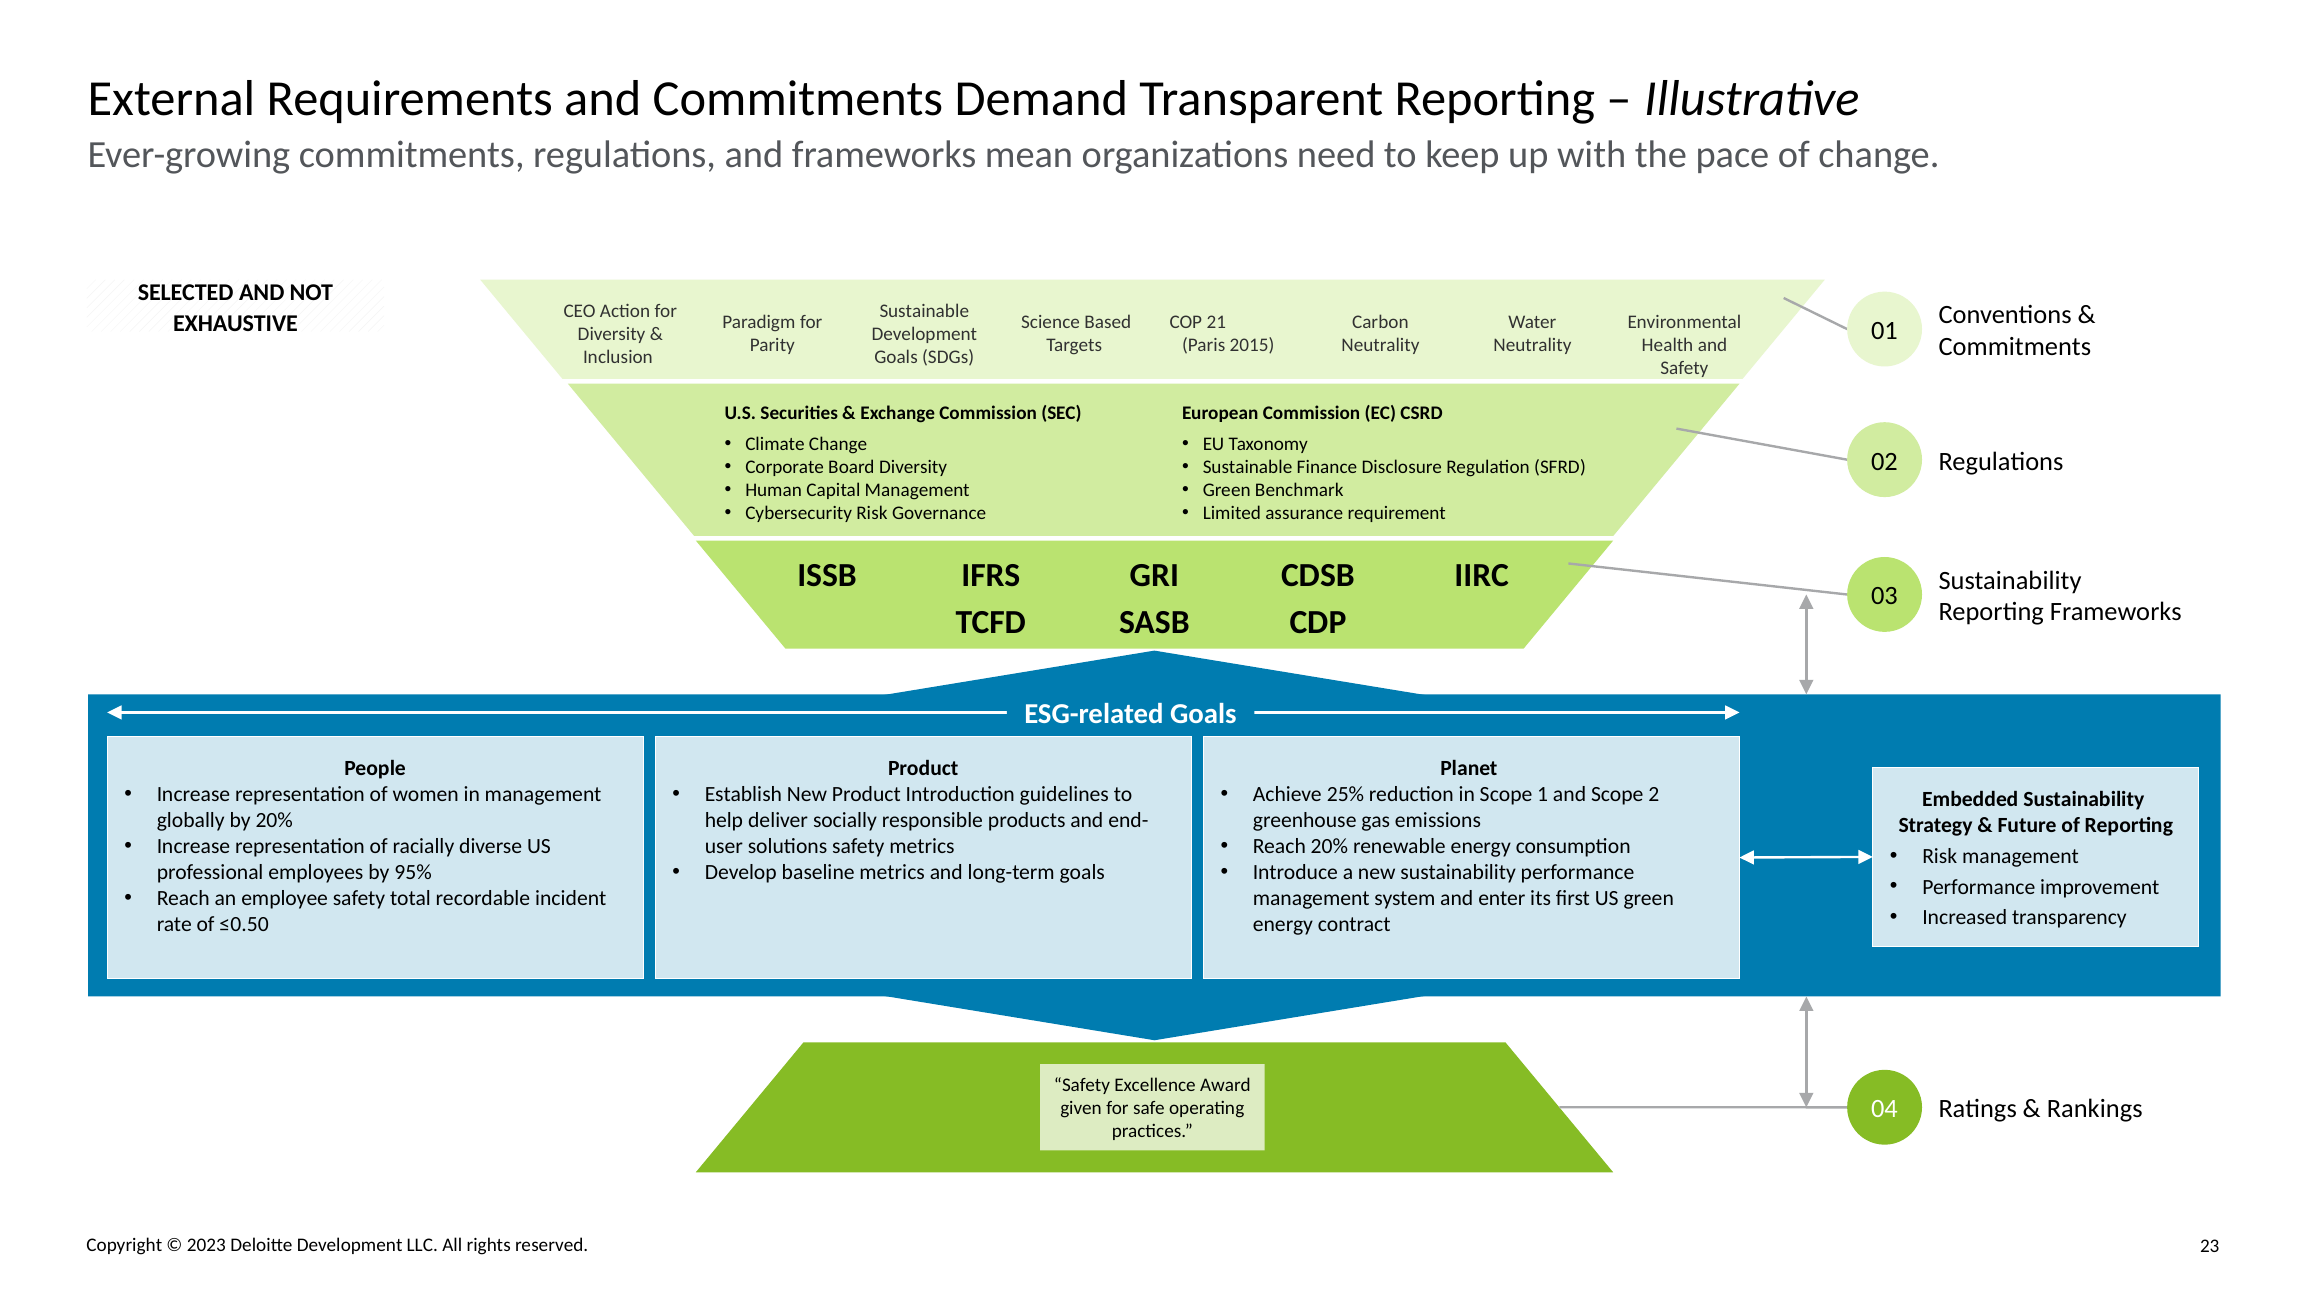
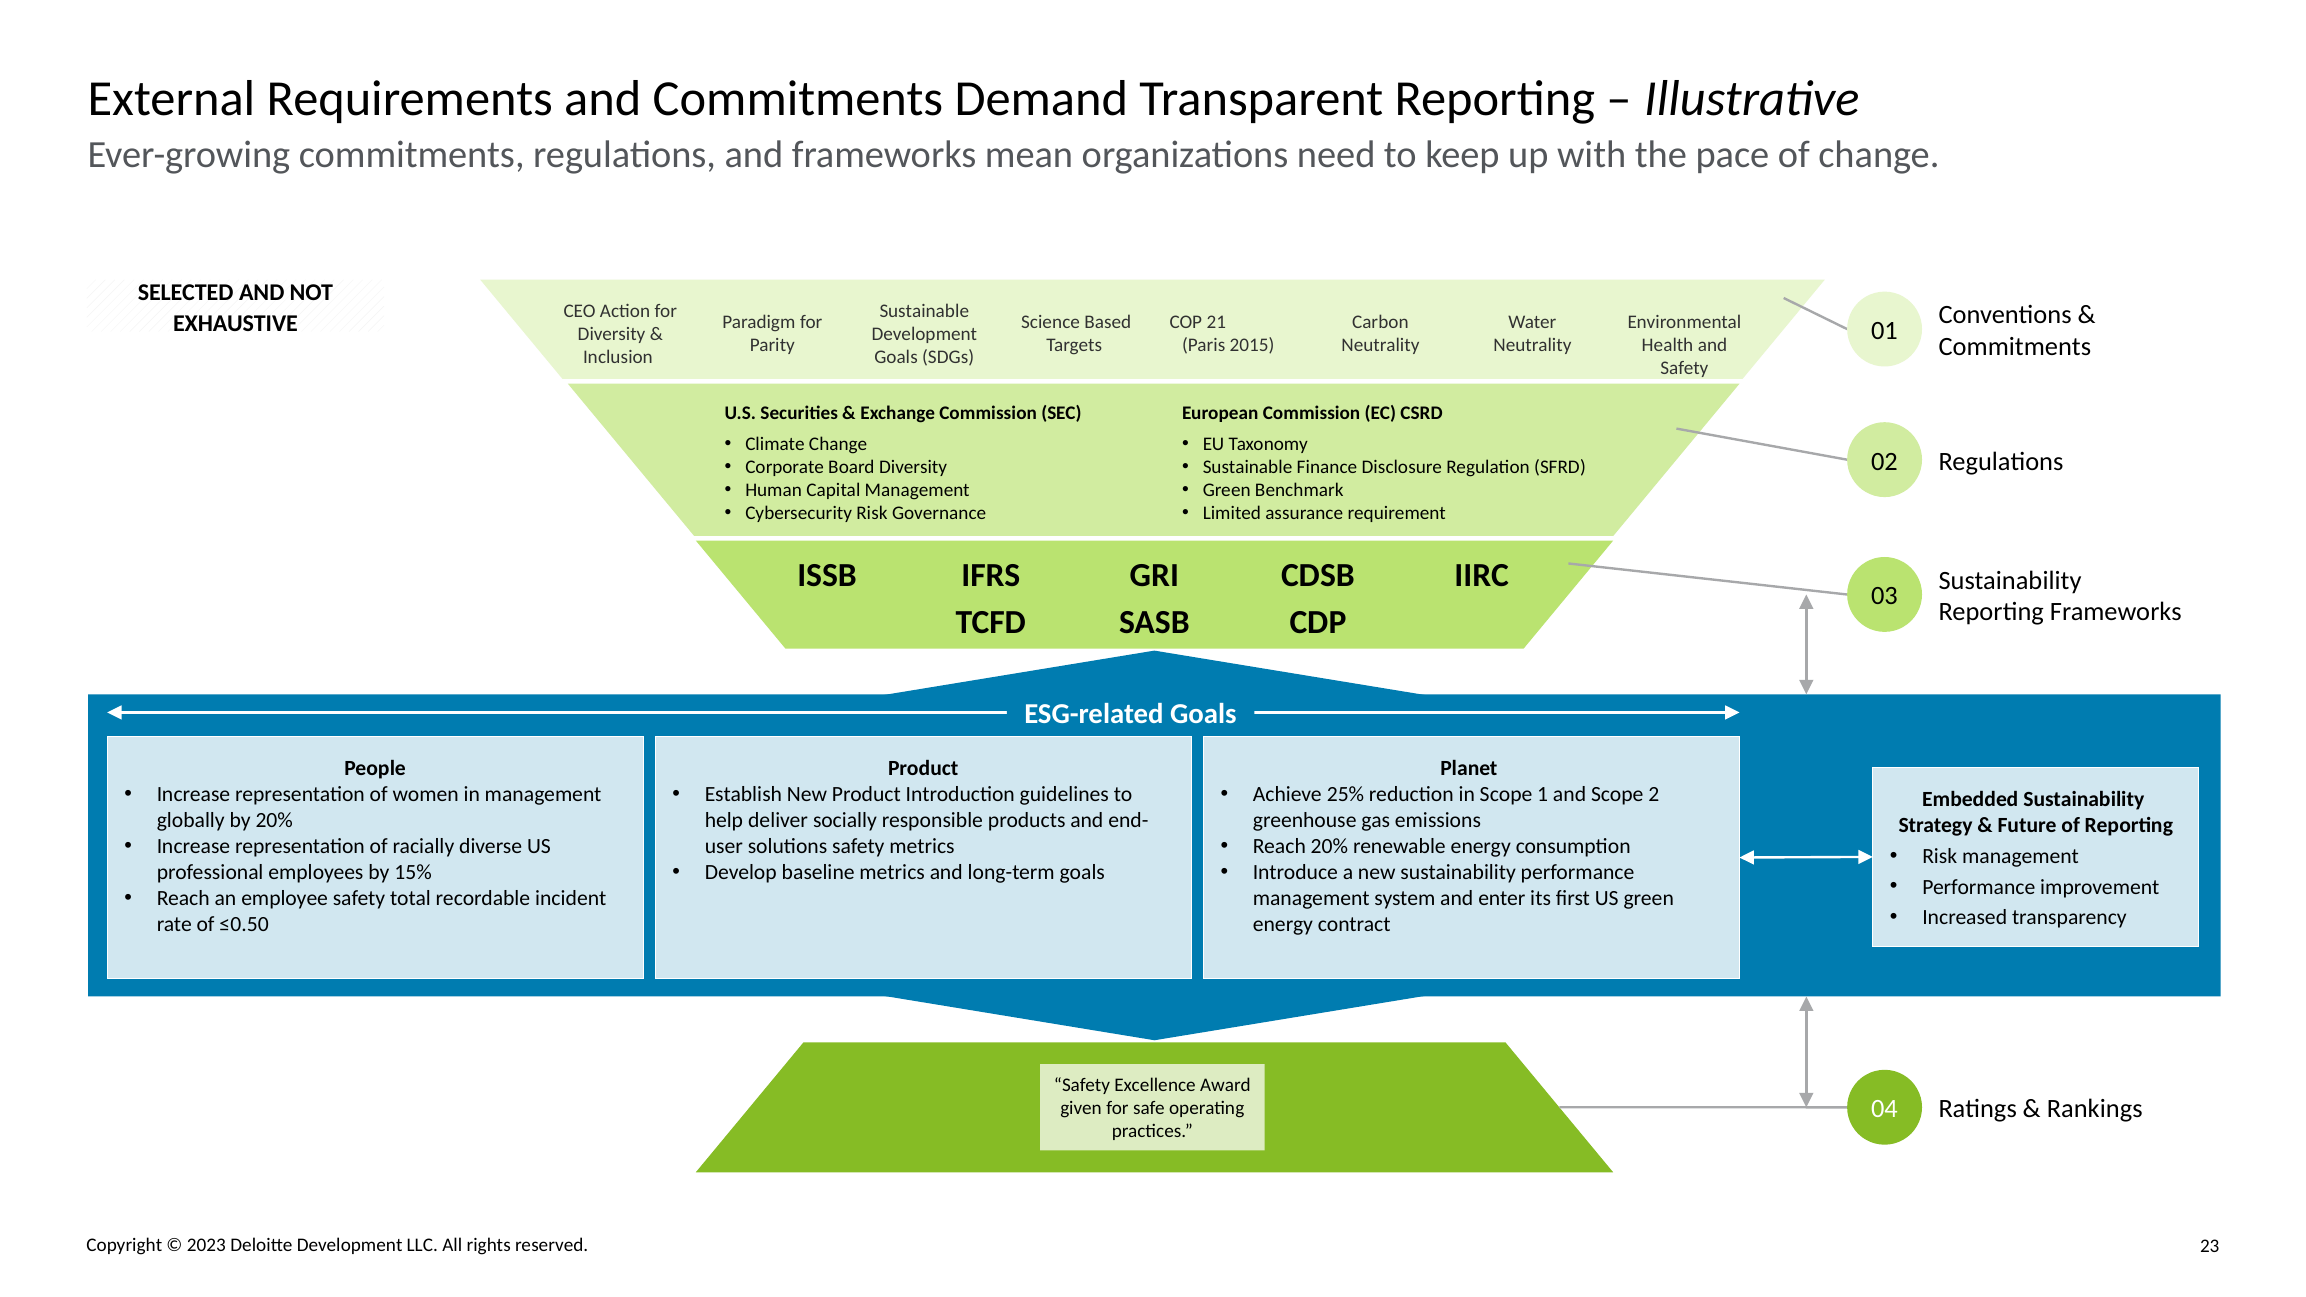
95%: 95% -> 15% (413, 872)
